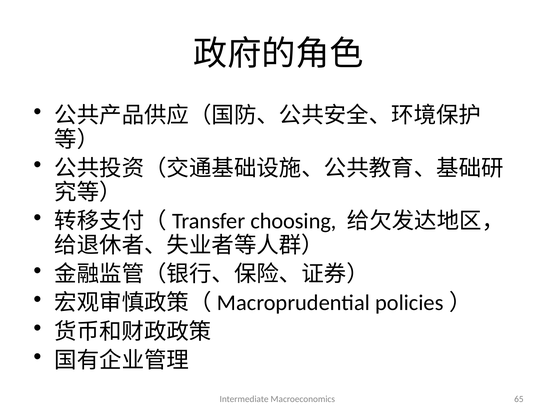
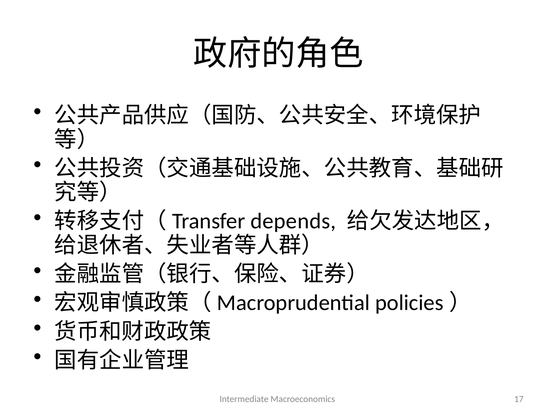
choosing: choosing -> depends (293, 221)
65: 65 -> 17 (519, 399)
